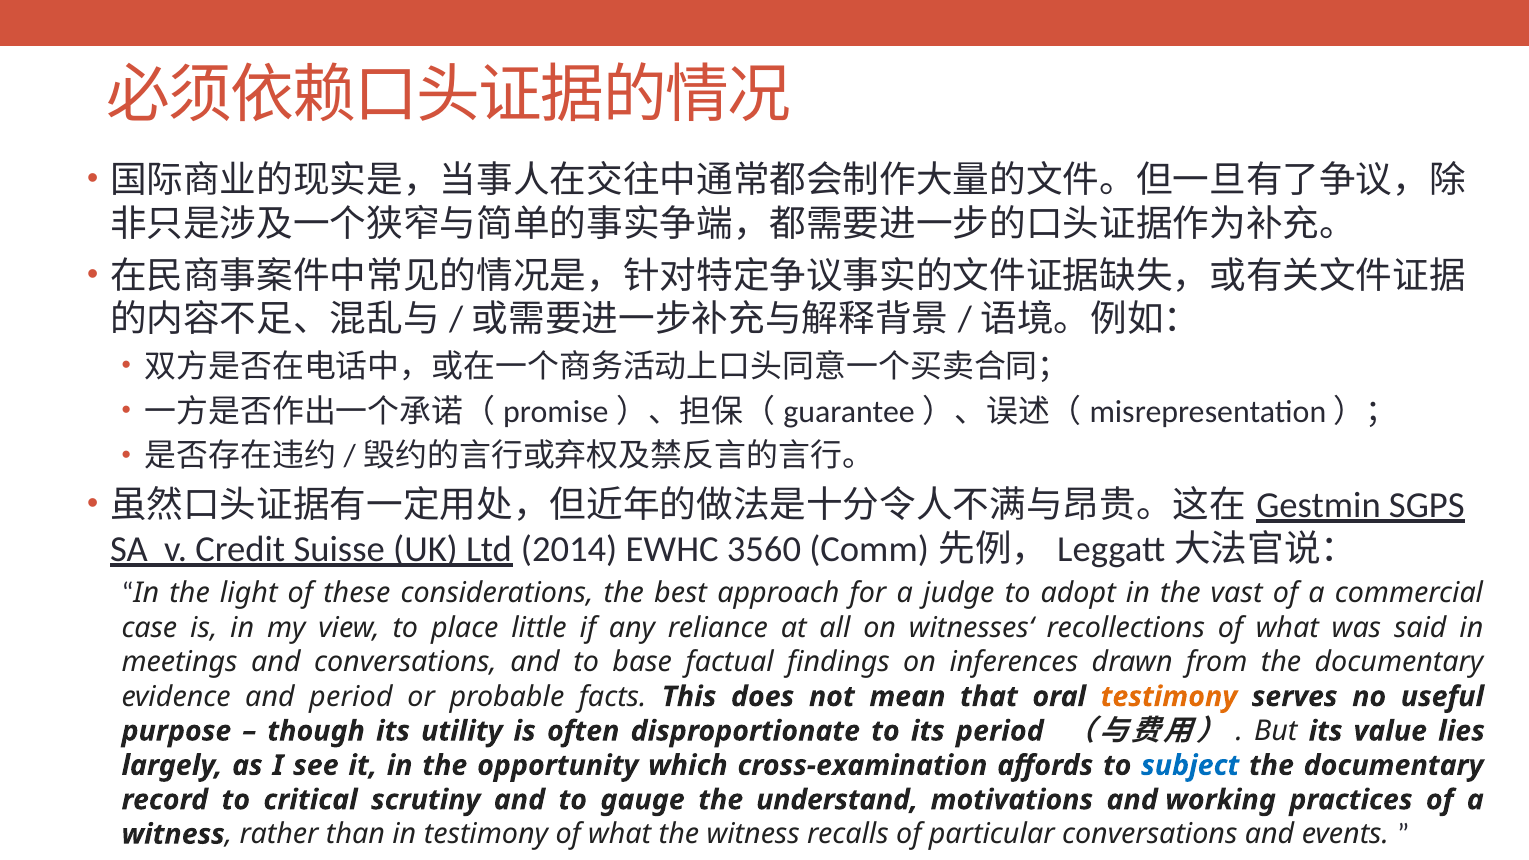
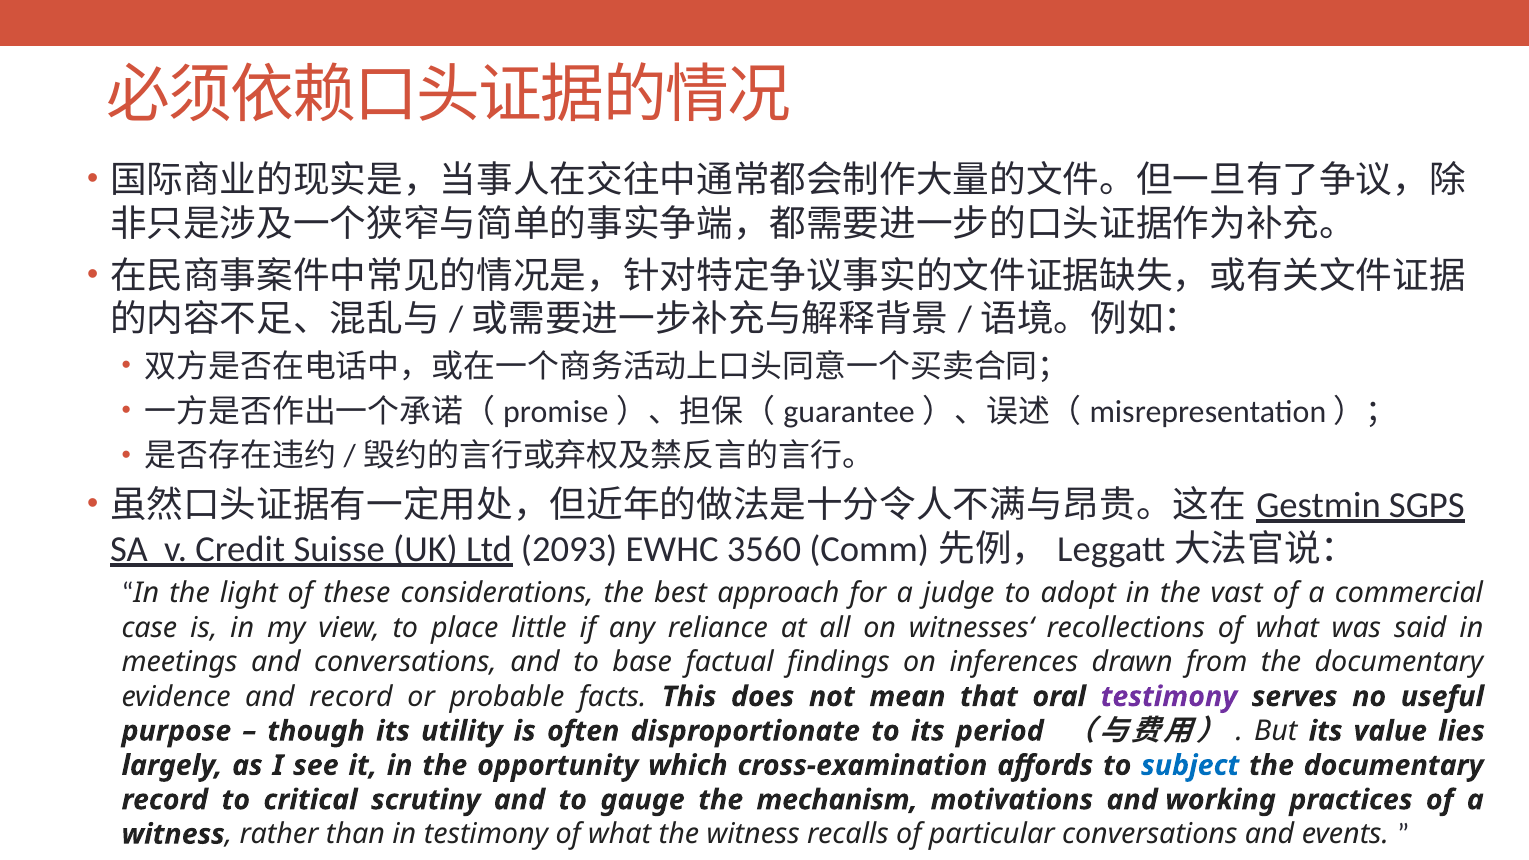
2014: 2014 -> 2093 (569, 549)
and period: period -> record (351, 697)
testimony colour: orange -> purple (1169, 697)
understand: understand -> mechanism (837, 800)
